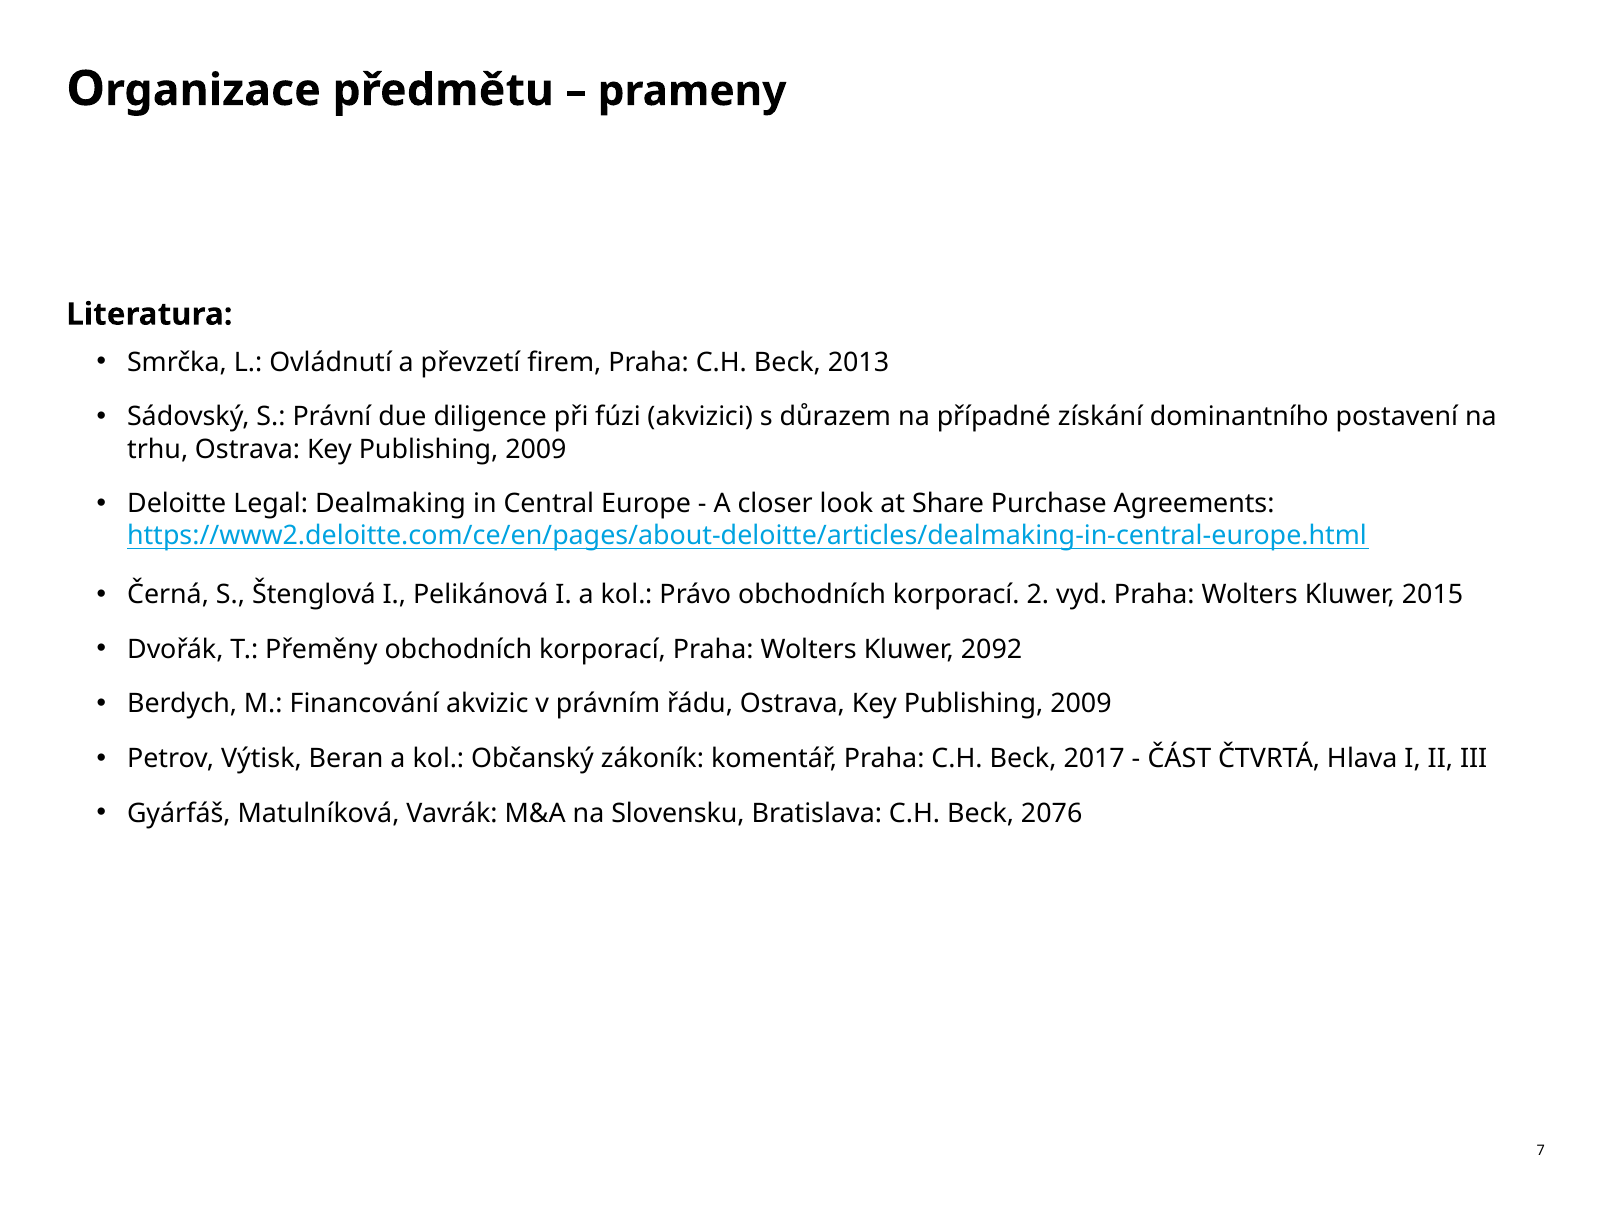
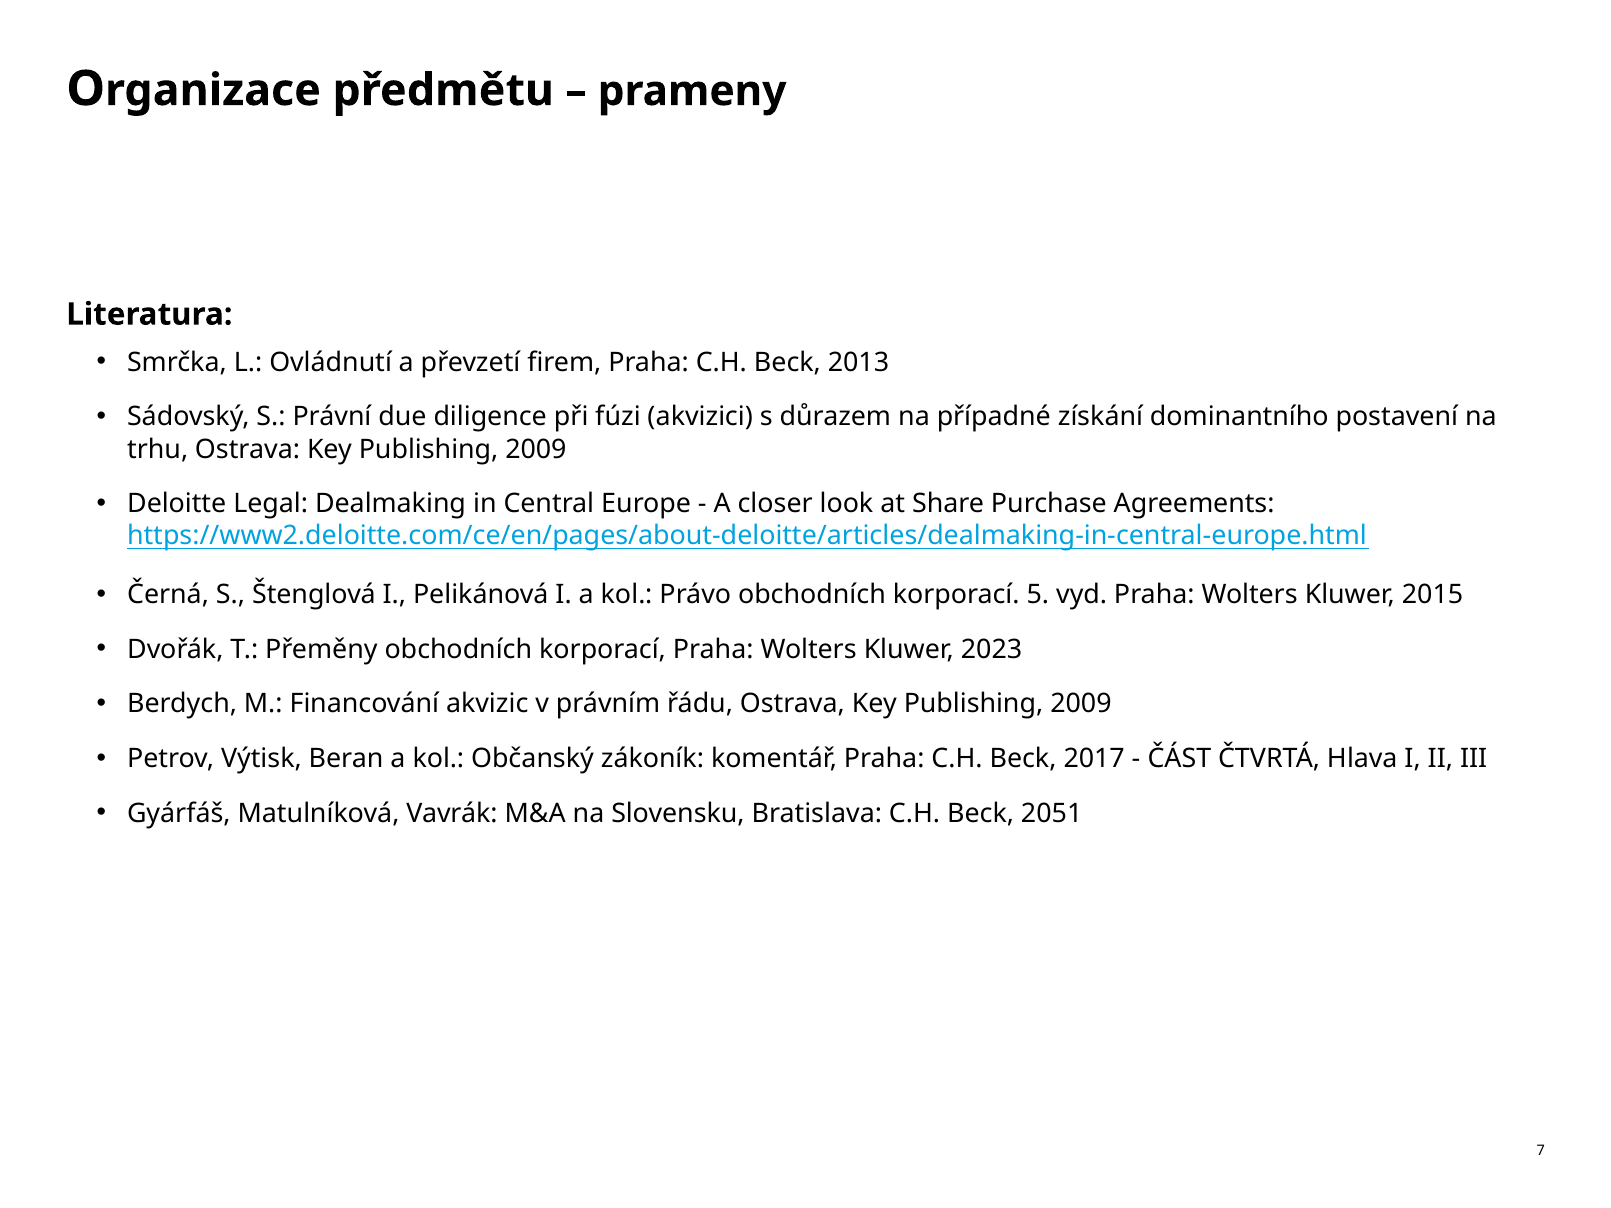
2: 2 -> 5 (1038, 595)
2092: 2092 -> 2023 (992, 650)
2076: 2076 -> 2051 (1052, 813)
